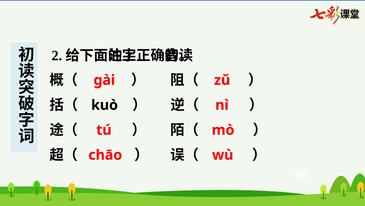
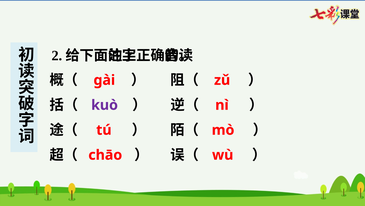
kuò colour: black -> purple (105, 105)
